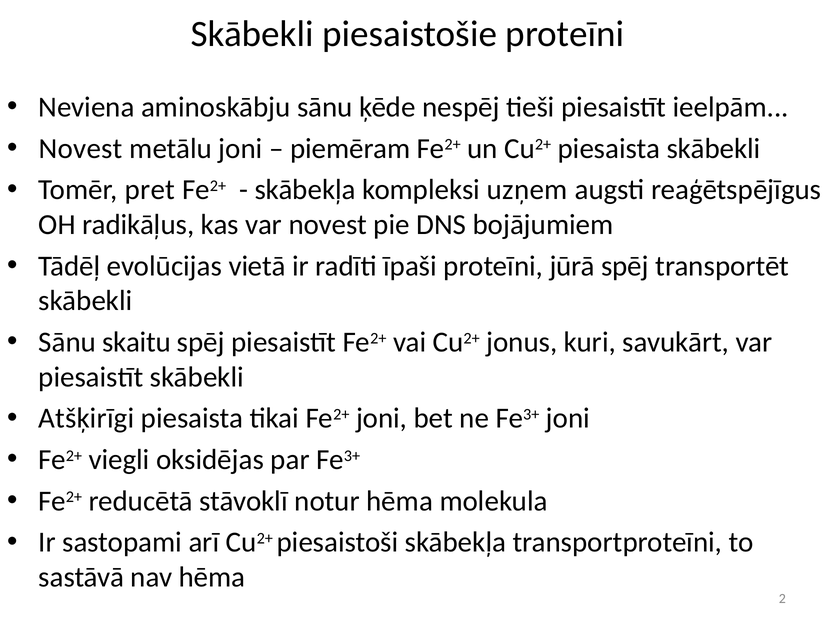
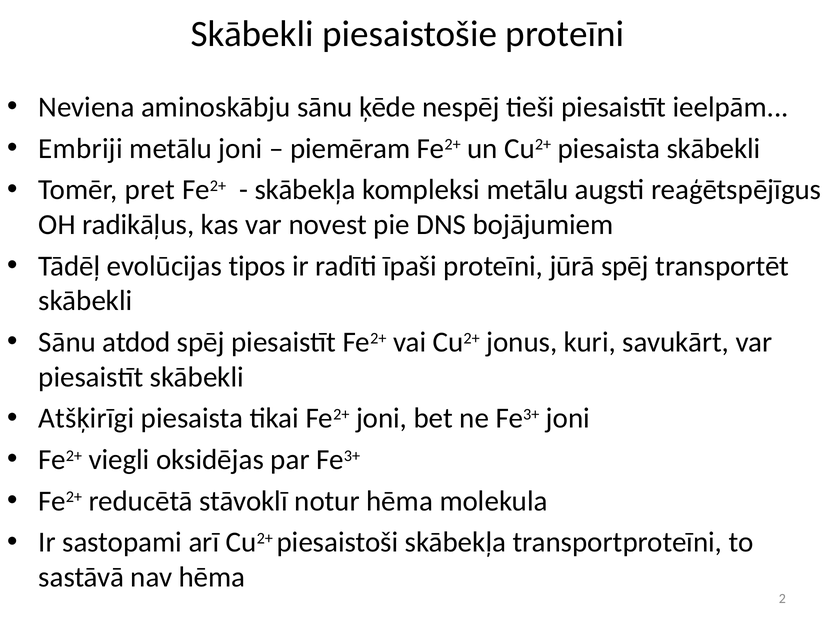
Novest: Novest -> Embriji (81, 149)
kompleksi uzņem: uzņem -> metālu (528, 190)
vietā: vietā -> tipos (257, 266)
skaitu: skaitu -> atdod (137, 342)
